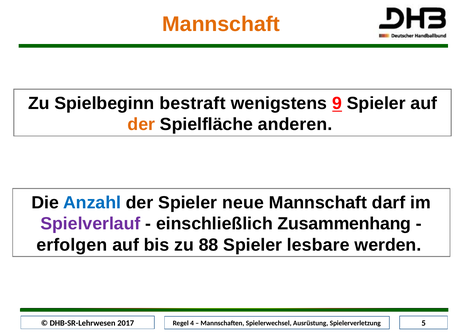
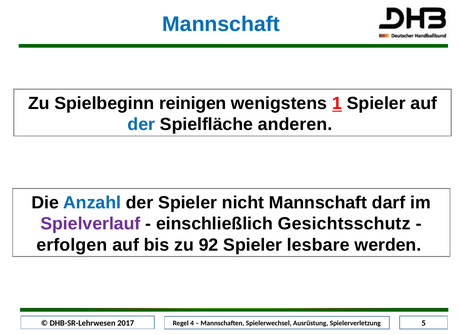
Mannschaft colour: orange -> blue (221, 24)
bestraft: bestraft -> reinigen (193, 103)
9: 9 -> 1 (337, 103)
der colour: orange -> blue (141, 125)
neue: neue -> nicht (243, 203)
Zusammenhang: Zusammenhang -> Gesichtsschutz (344, 224)
88: 88 -> 92 (209, 245)
